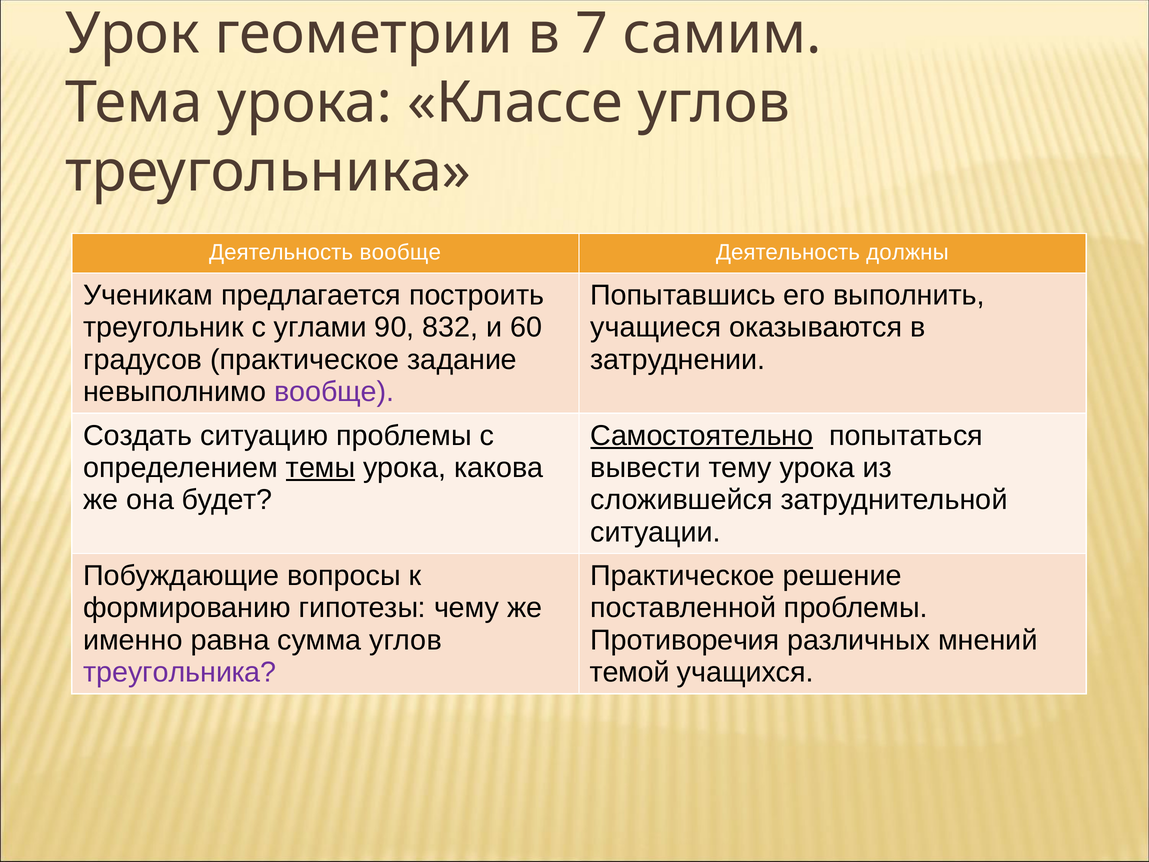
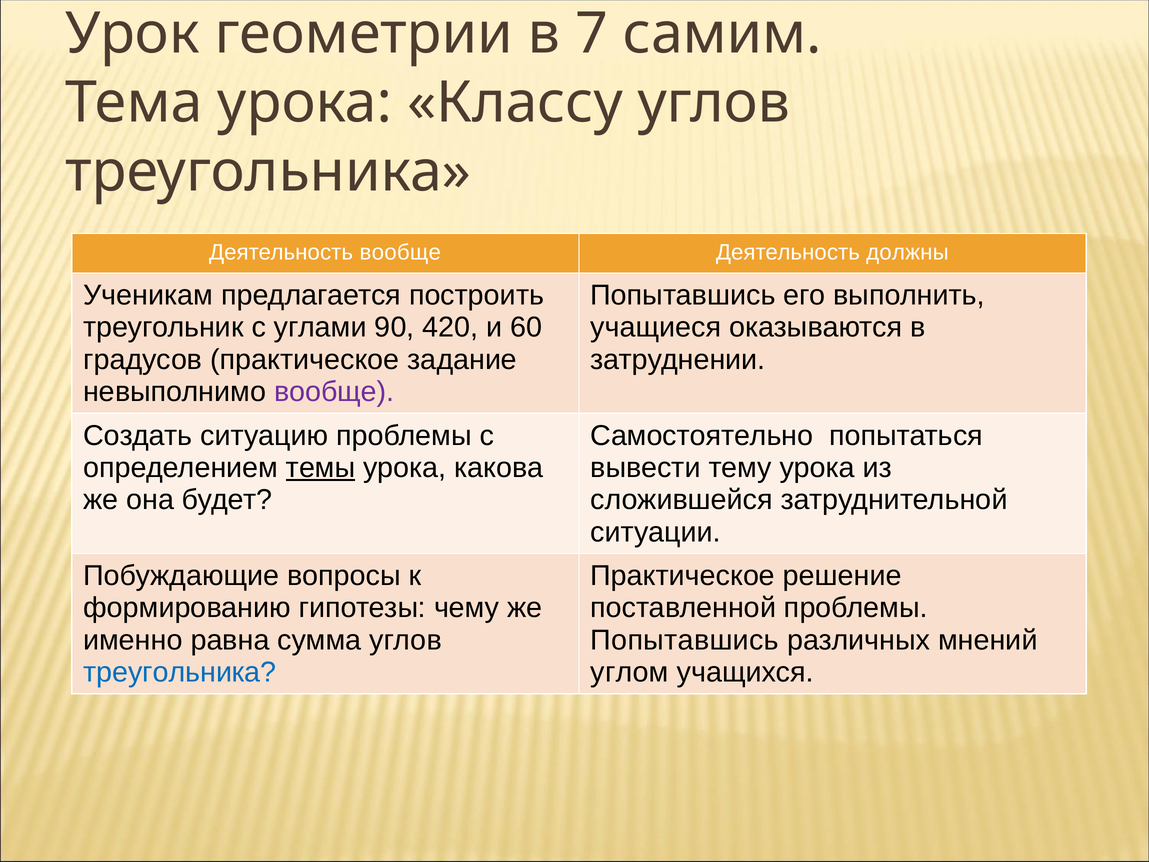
Классе: Классе -> Классу (515, 103)
832: 832 -> 420 (450, 327)
Самостоятельно underline: present -> none (702, 435)
Противоречия: Противоречия -> Попытавшись (685, 640)
треугольника colour: purple -> blue (180, 672)
темой: темой -> углом (630, 672)
